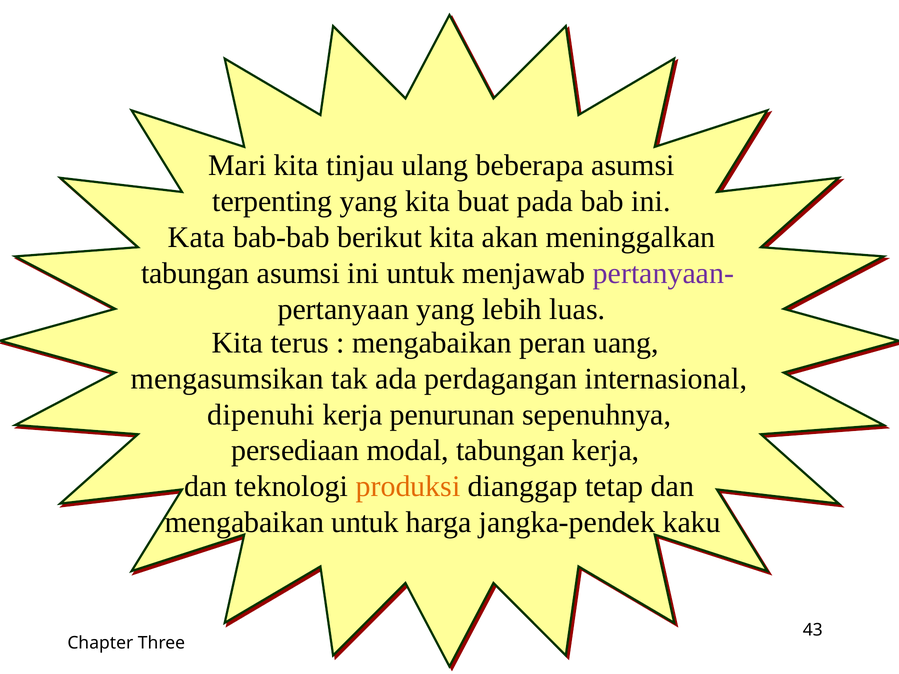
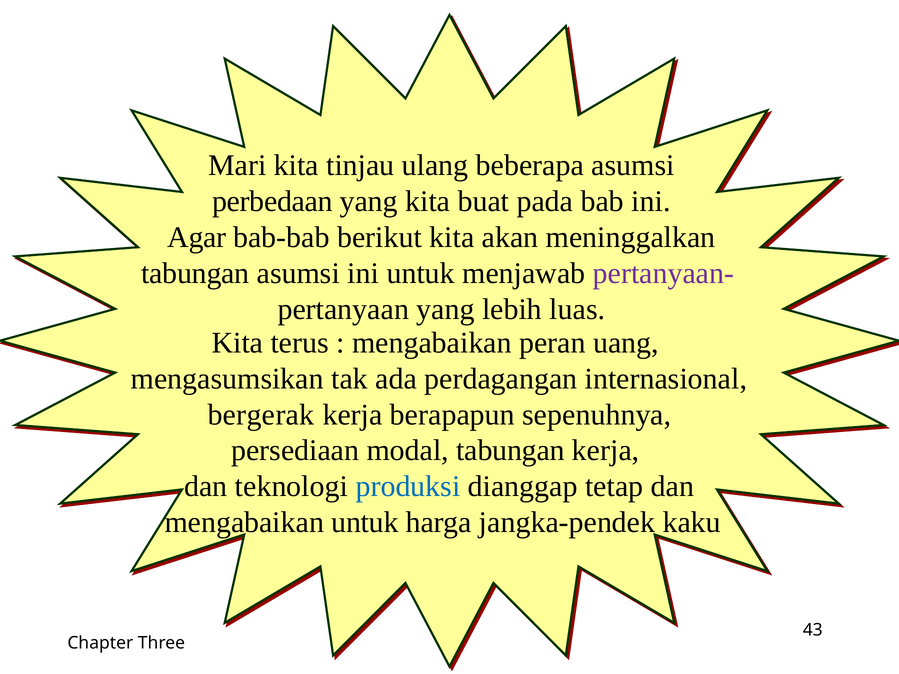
terpenting: terpenting -> perbedaan (272, 202)
Kata: Kata -> Agar (197, 237)
dipenuhi: dipenuhi -> bergerak (261, 415)
penurunan: penurunan -> berapapun (452, 415)
produksi colour: orange -> blue (408, 487)
